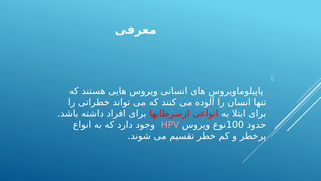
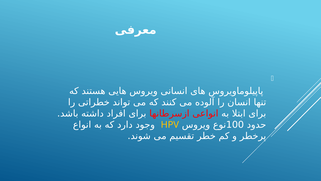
HPV colour: pink -> yellow (170, 124)
